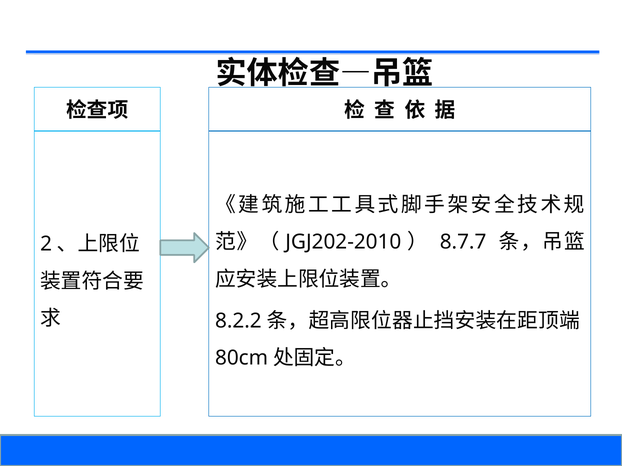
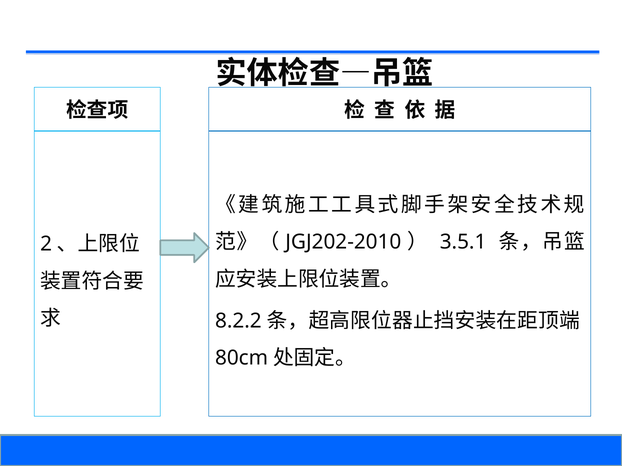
8.7.7: 8.7.7 -> 3.5.1 (463, 242)
